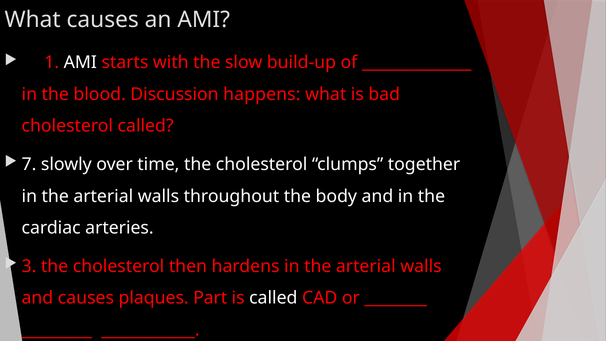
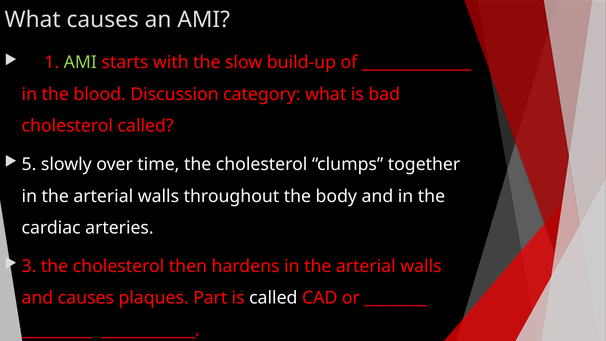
AMI colour: white -> light green (80, 62)
happens: happens -> category (262, 94)
7: 7 -> 5 (29, 164)
